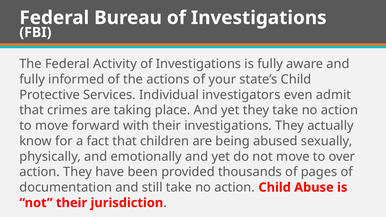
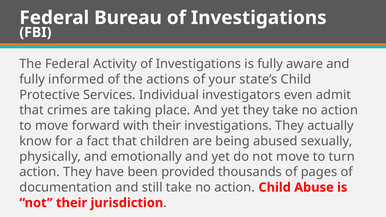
over: over -> turn (342, 157)
